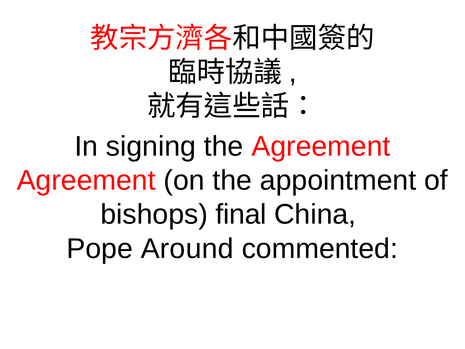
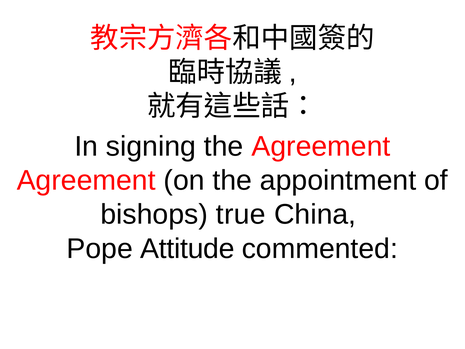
final: final -> true (241, 214)
Around: Around -> Attitude (187, 248)
